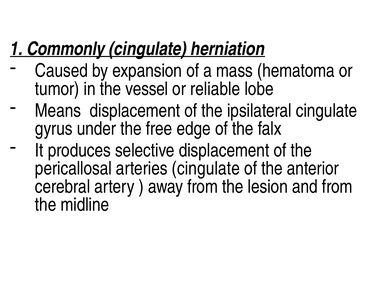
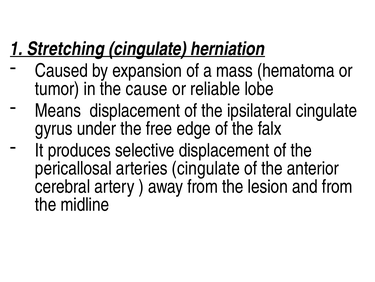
Commonly: Commonly -> Stretching (66, 49)
vessel: vessel -> cause (147, 89)
